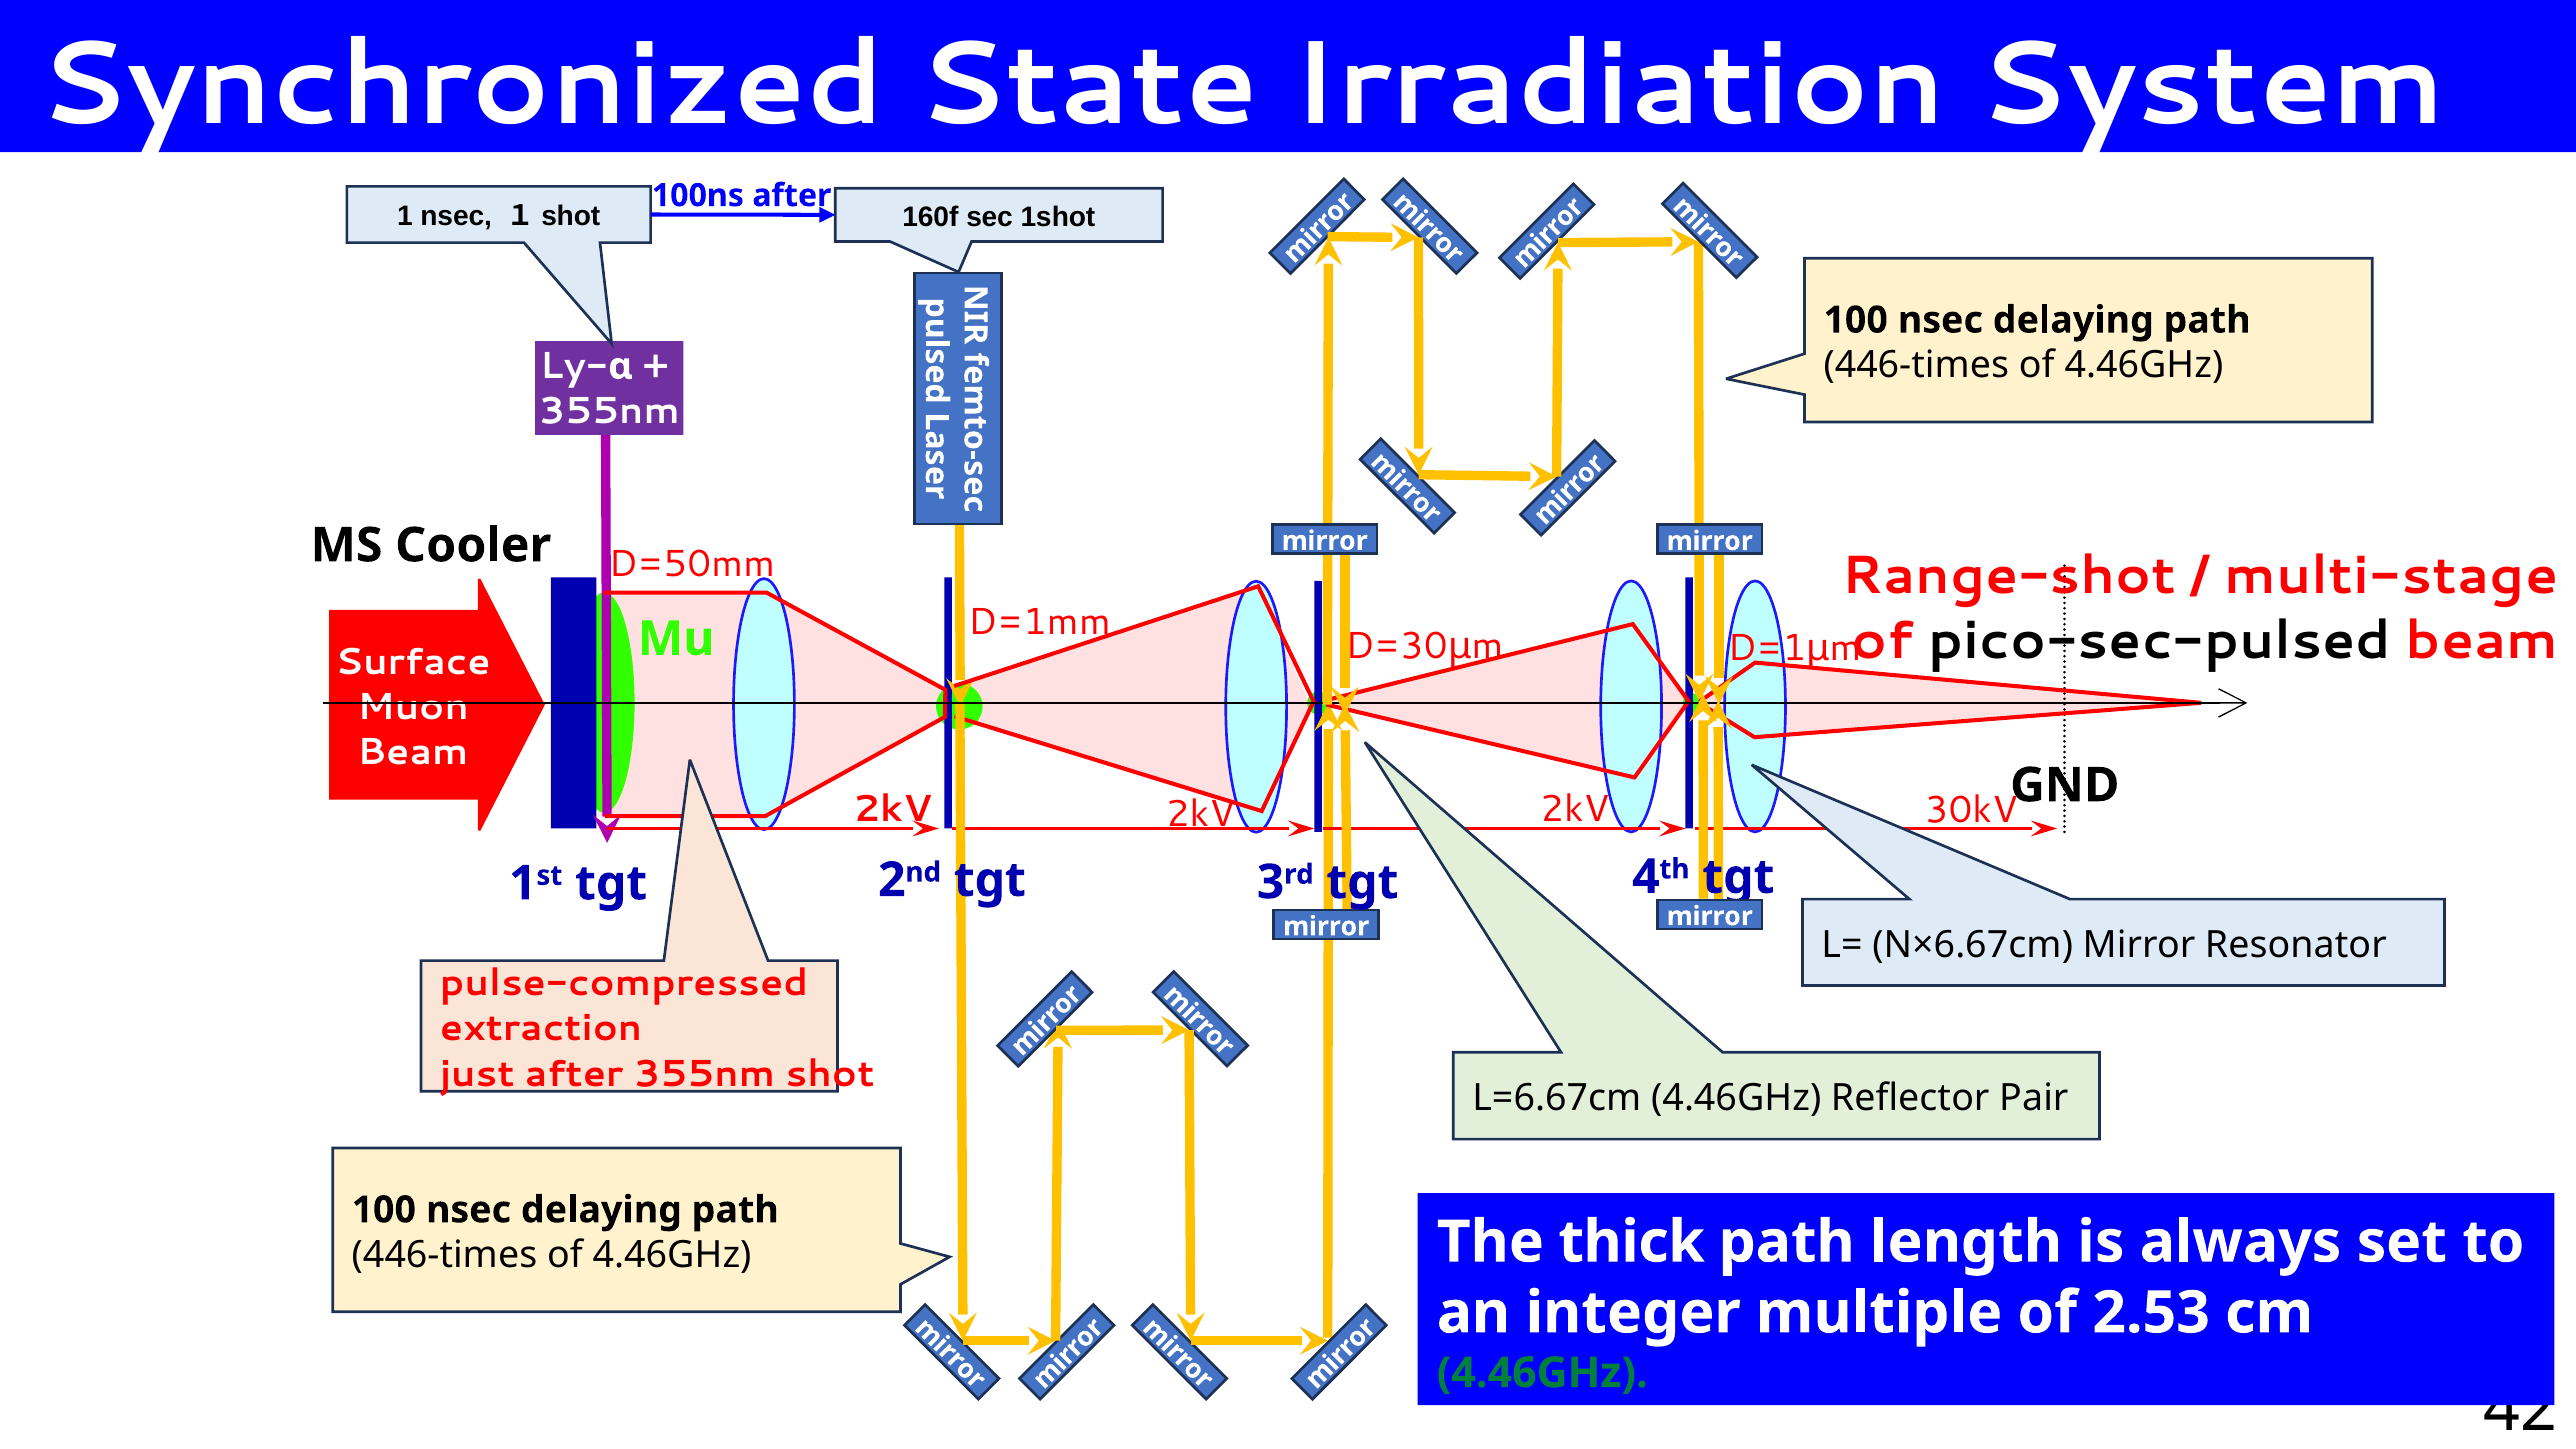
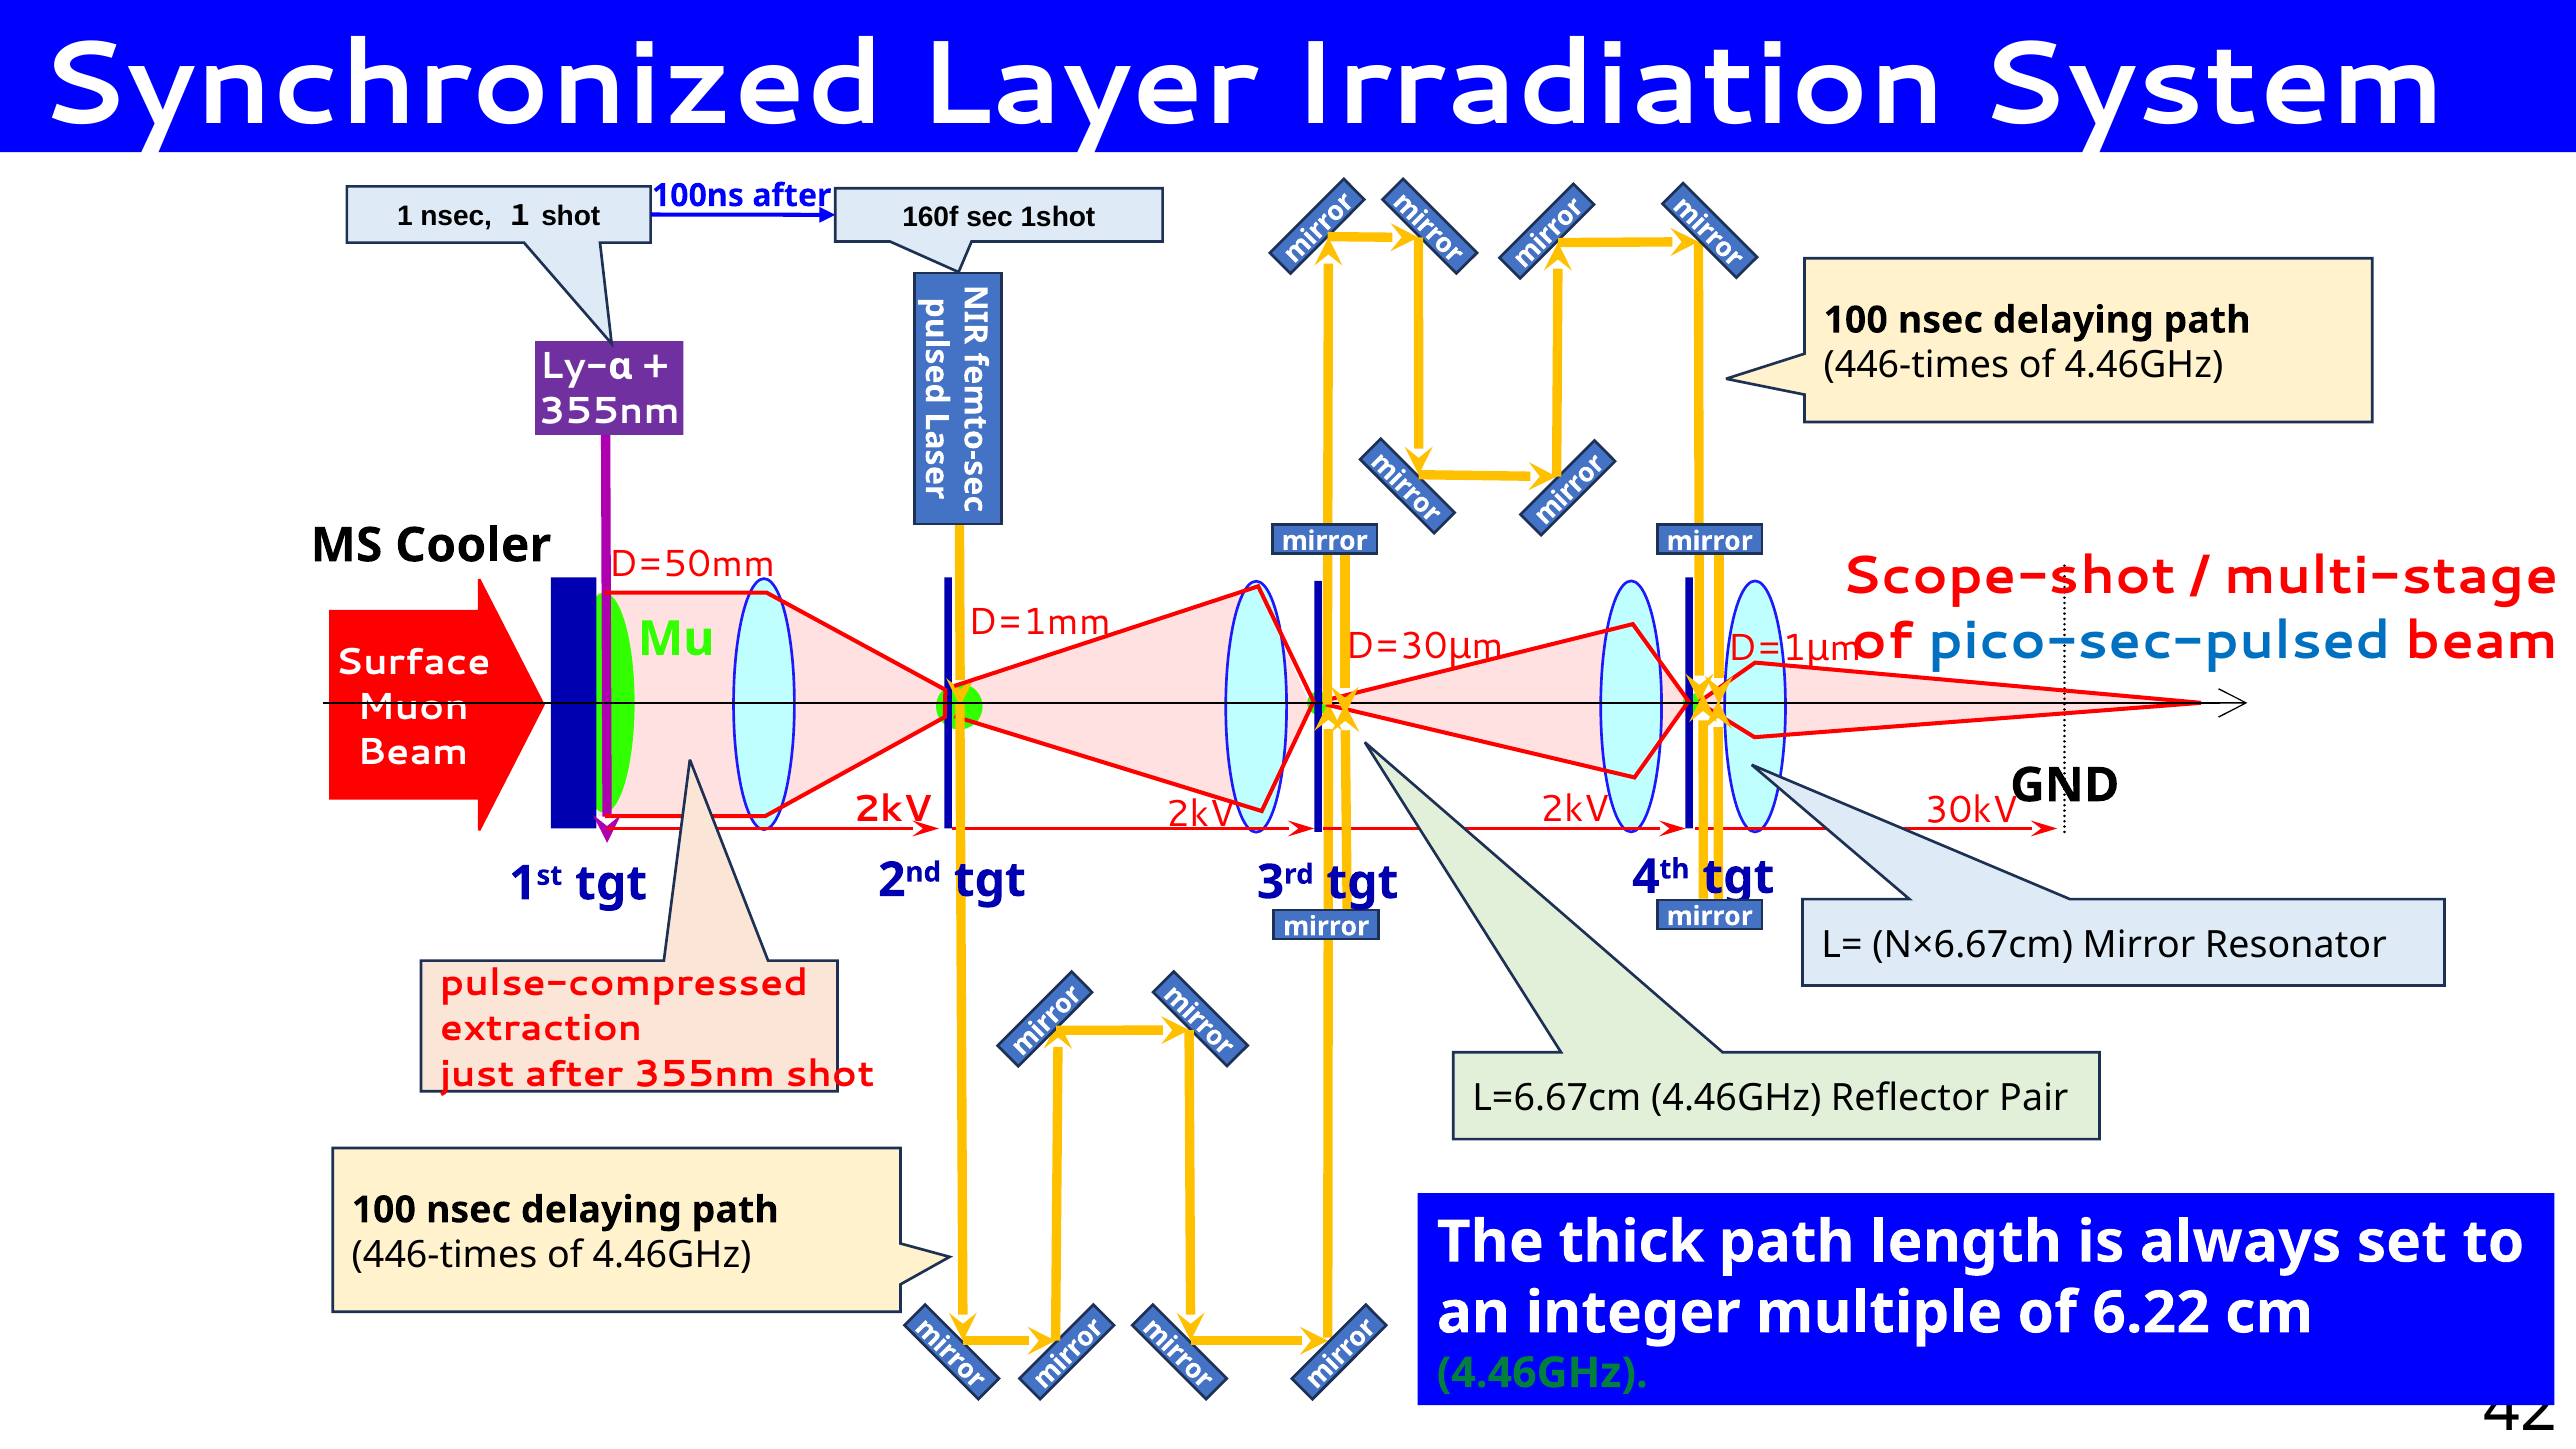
State: State -> Layer (1088, 84)
Range-shot: Range-shot -> Scope-shot (2009, 576)
pico-sec-pulsed colour: black -> blue (2160, 640)
2.53: 2.53 -> 6.22 (2151, 1313)
